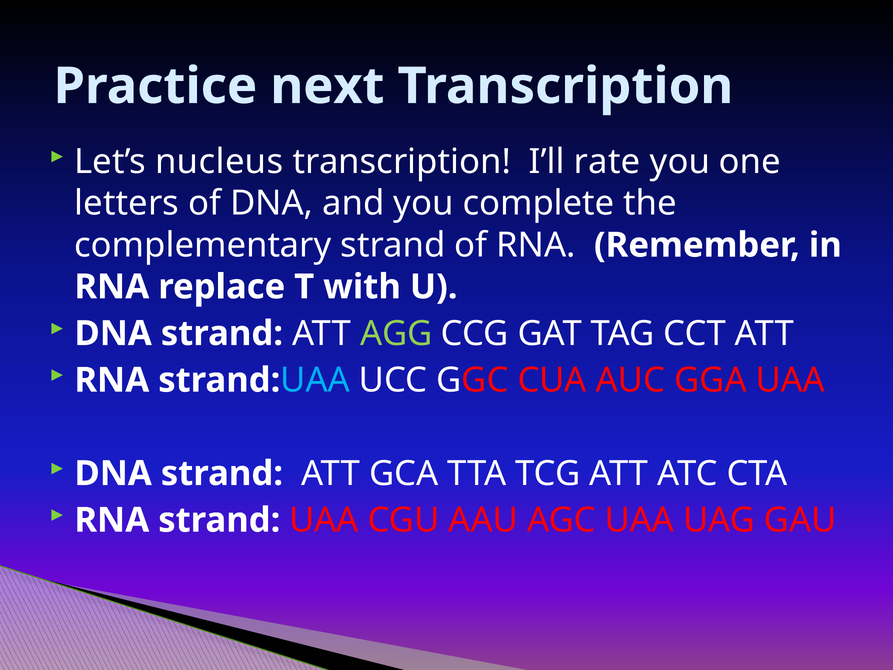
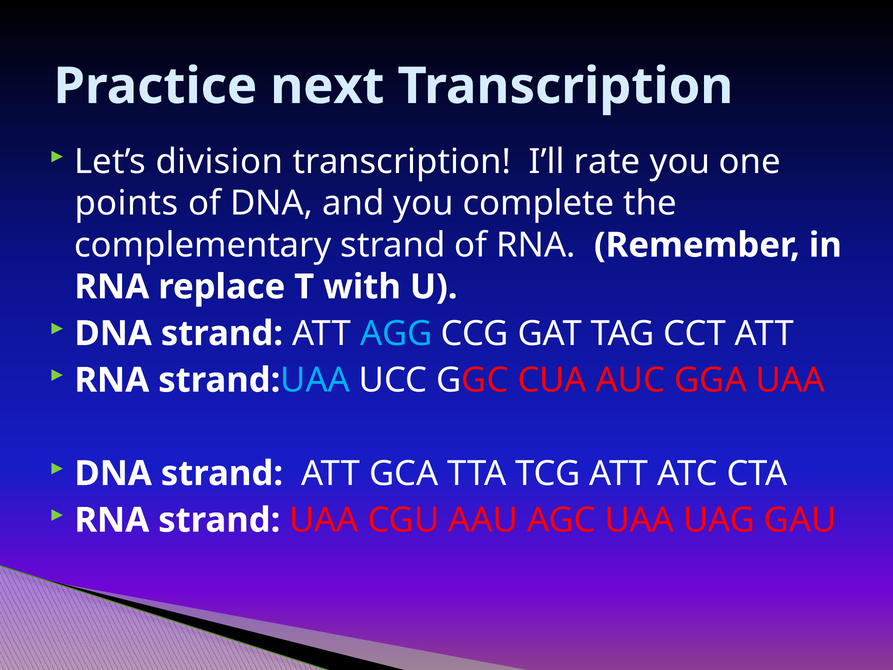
nucleus: nucleus -> division (219, 162)
letters: letters -> points (127, 203)
AGG colour: light green -> light blue (396, 333)
